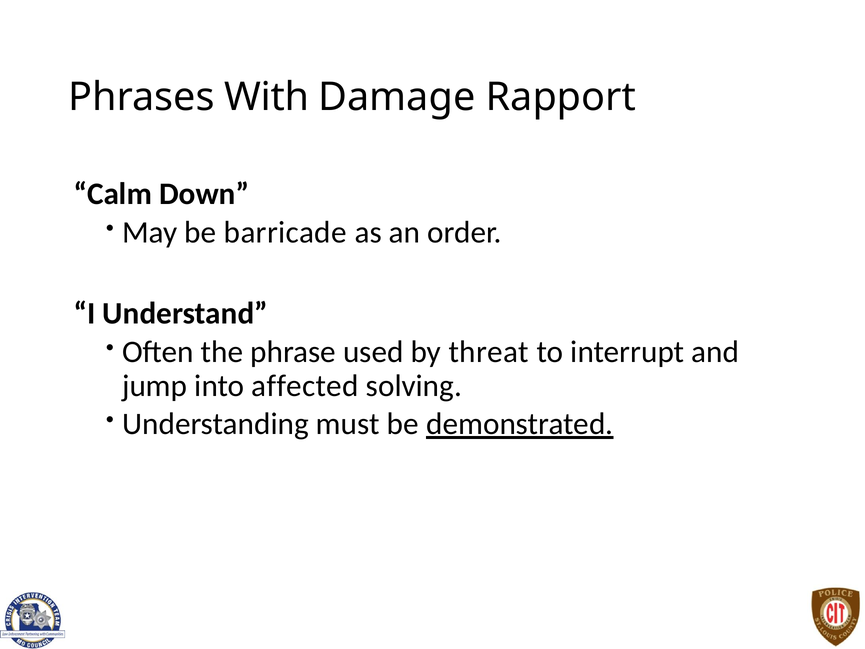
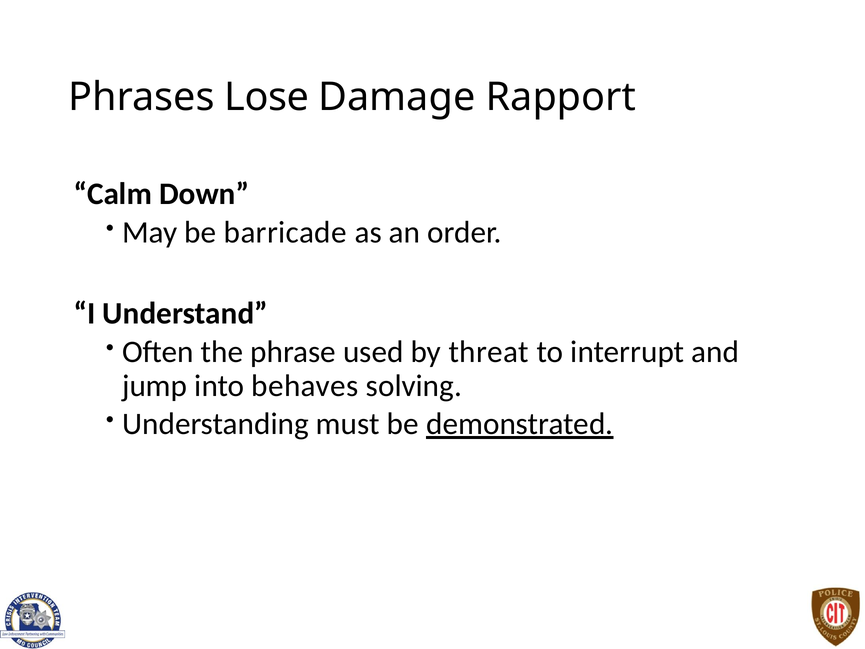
With: With -> Lose (267, 97)
affected: affected -> behaves (305, 386)
